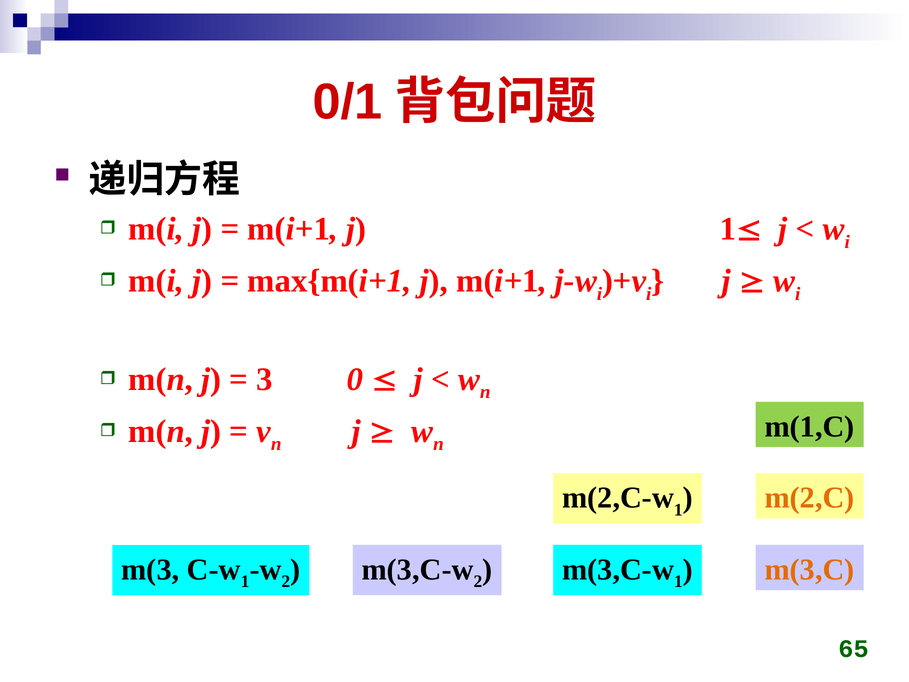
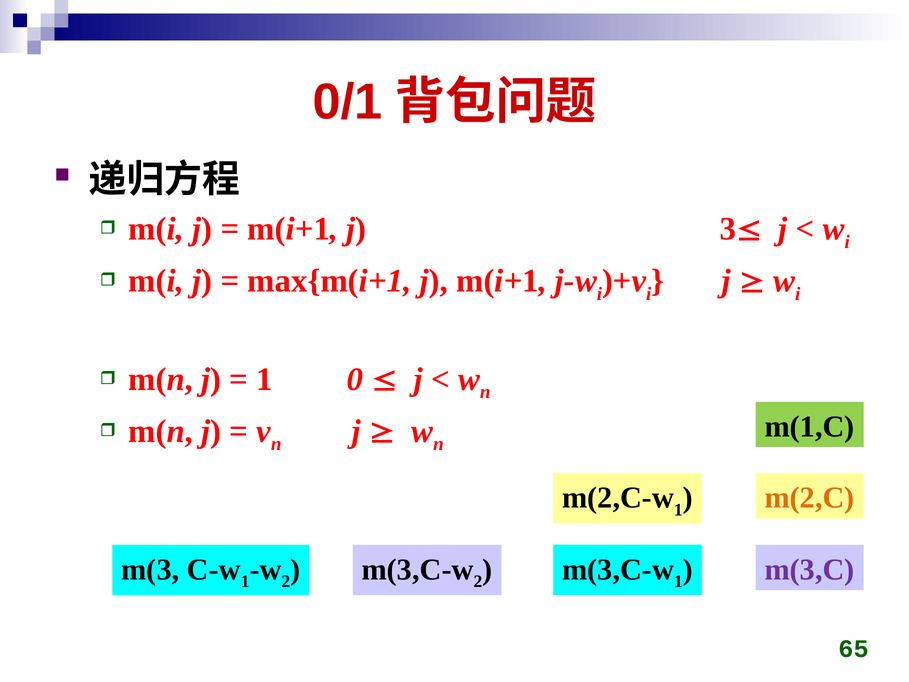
j 1: 1 -> 3 (728, 229)
3: 3 -> 1 (265, 379)
m(3,C colour: orange -> purple (810, 569)
